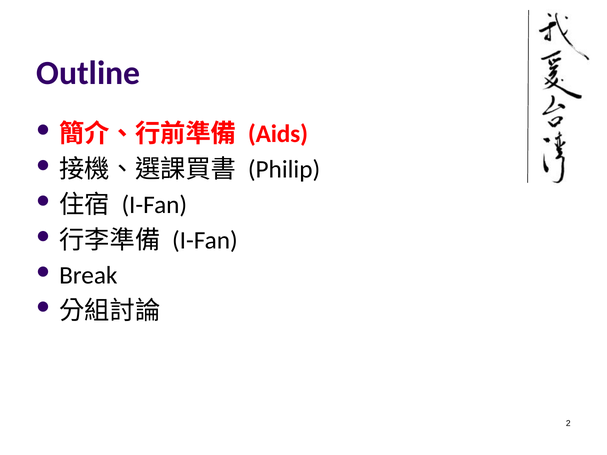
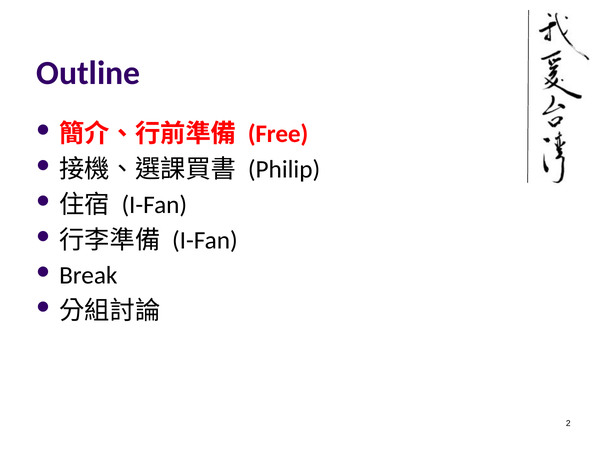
Aids: Aids -> Free (278, 134)
